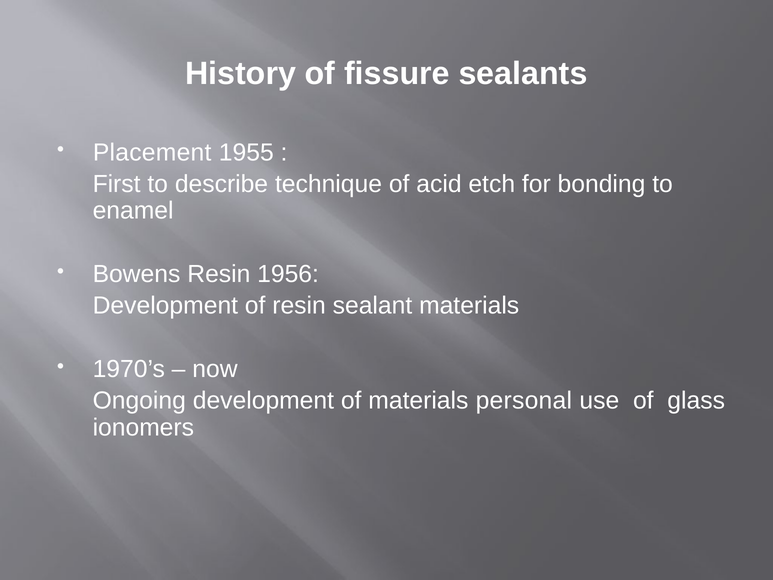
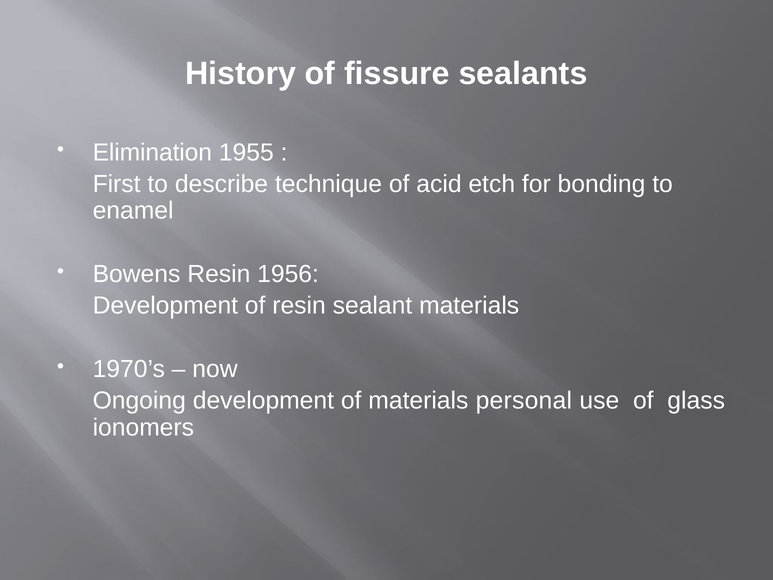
Placement: Placement -> Elimination (152, 152)
